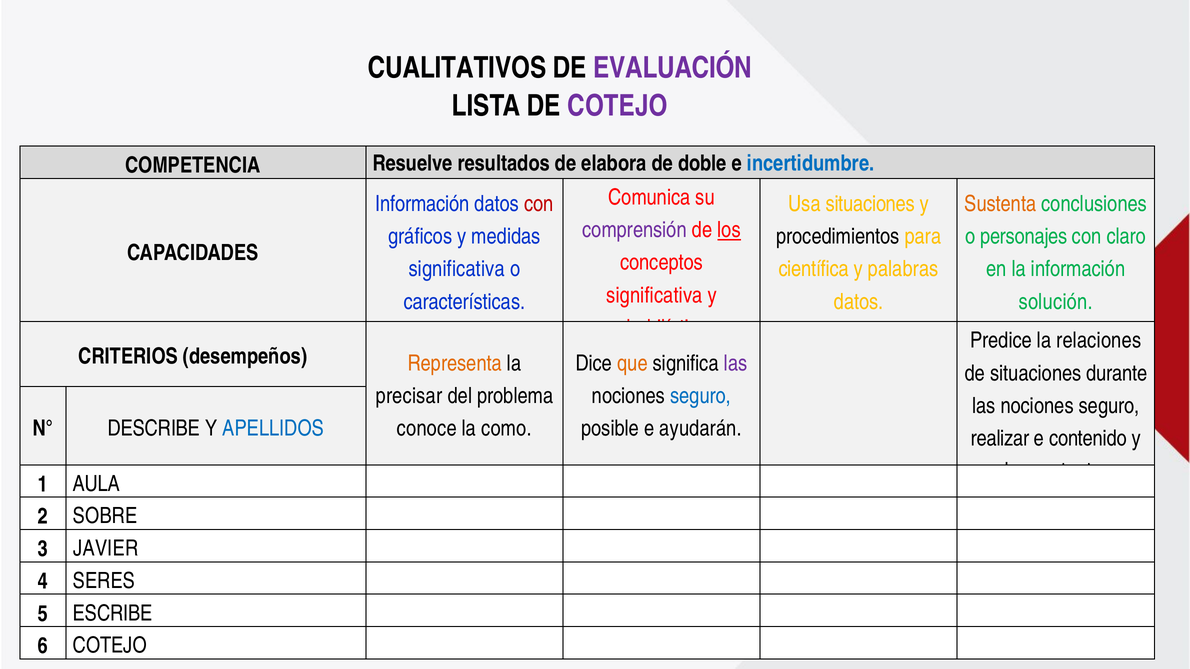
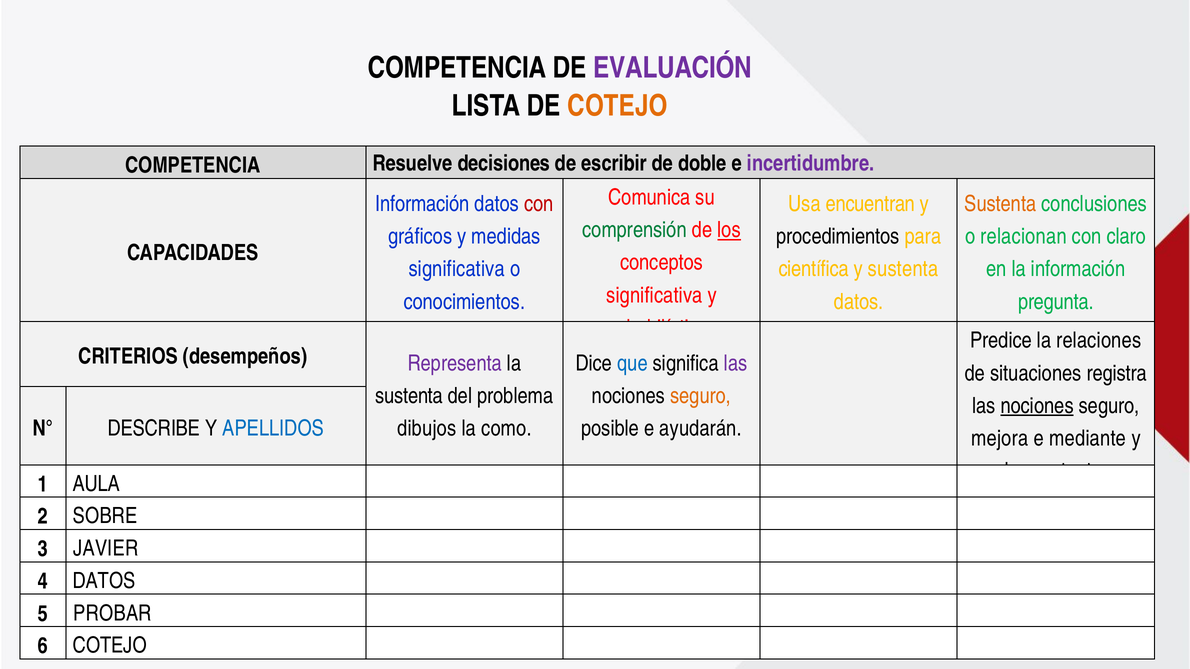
CUALITATIVOS: CUALITATIVOS -> COMPETENCIA (457, 68)
COTEJO colour: purple -> orange (618, 106)
resultados: resultados -> decisiones (504, 164)
elabora: elabora -> escribir (614, 164)
incertidumbre colour: blue -> purple (811, 164)
Usa situaciones: situaciones -> encuentran (870, 204)
comprensión colour: purple -> green (635, 230)
personajes: personajes -> relacionan (1024, 237)
y palabras: palabras -> sustenta (903, 269)
características: características -> conocimientos (464, 302)
solución: solución -> pregunta (1056, 302)
Representa colour: orange -> purple (455, 364)
que colour: orange -> blue (632, 364)
durante: durante -> registra (1117, 373)
precisar: precisar -> sustenta (409, 396)
seguro colour: blue -> orange (701, 396)
nociones underline: none -> present (1037, 406)
conoce: conoce -> dibujos (427, 429)
realizar: realizar -> mejora (1000, 439)
contenido: contenido -> mediante (1088, 439)
4 SERES: SERES -> DATOS (104, 581)
ESCRIBE: ESCRIBE -> PROBAR (113, 613)
